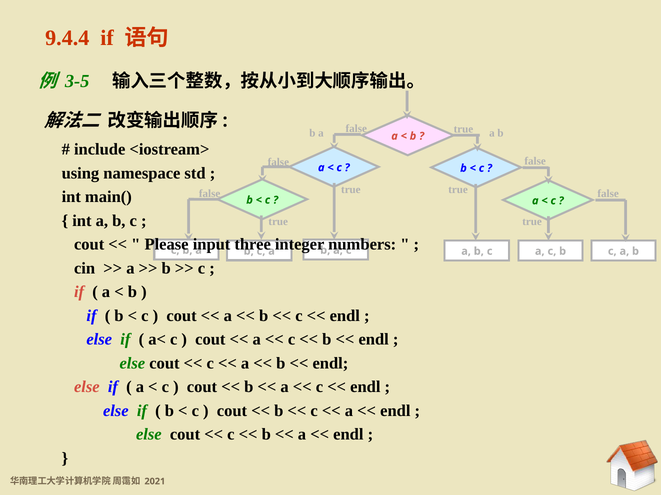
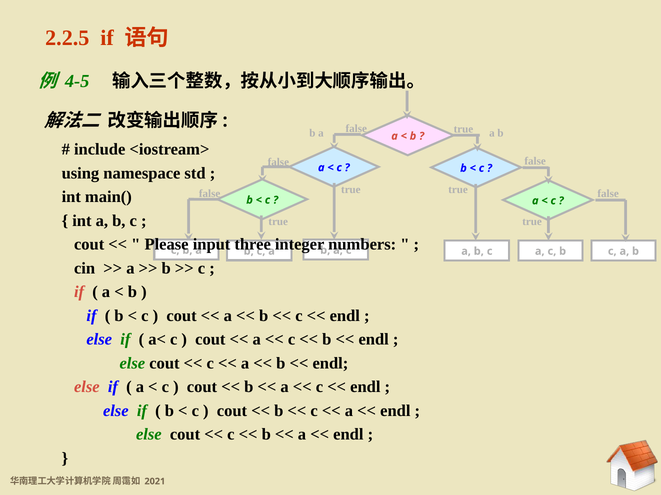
9.4.4: 9.4.4 -> 2.2.5 (67, 38)
3-5: 3-5 -> 4-5 (77, 81)
